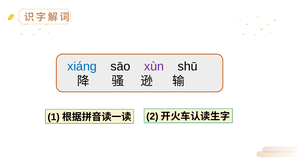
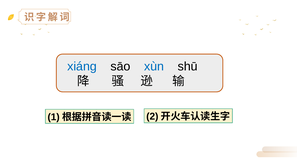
xùn colour: purple -> blue (154, 66)
